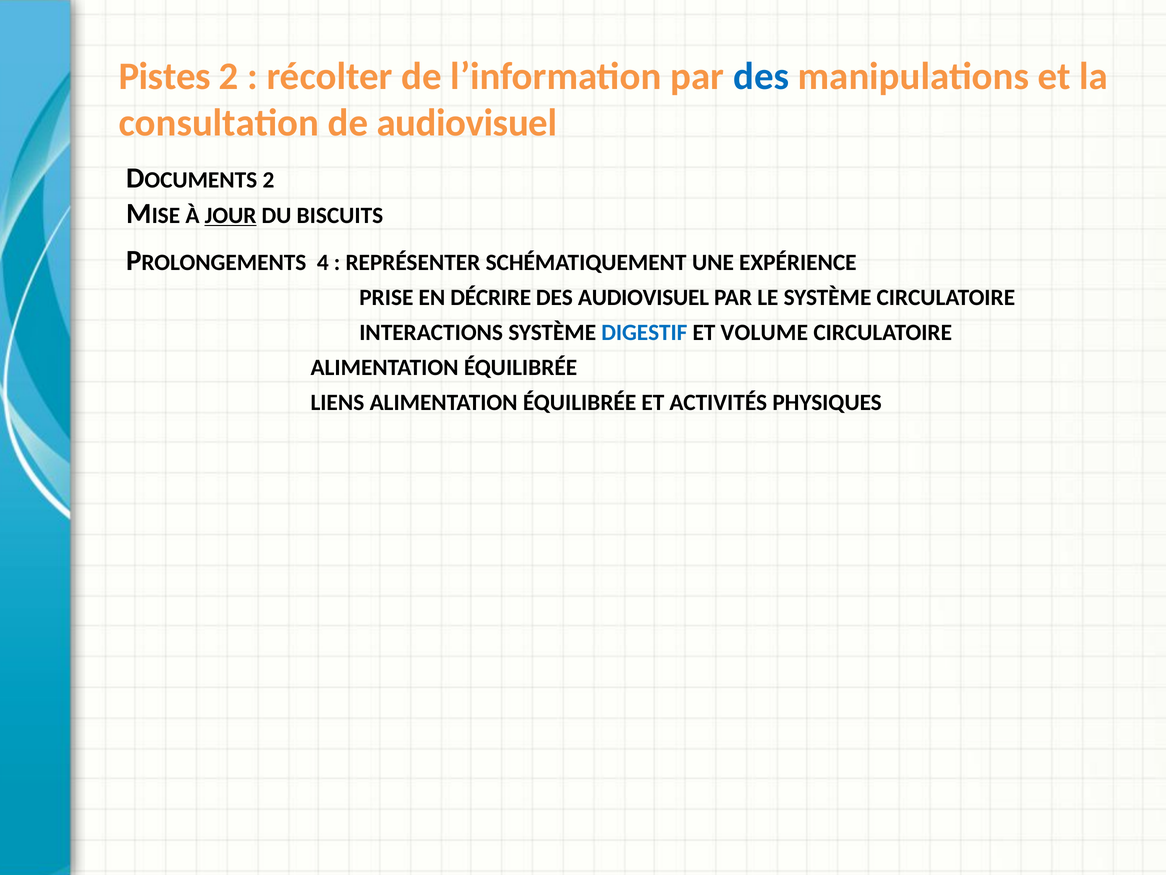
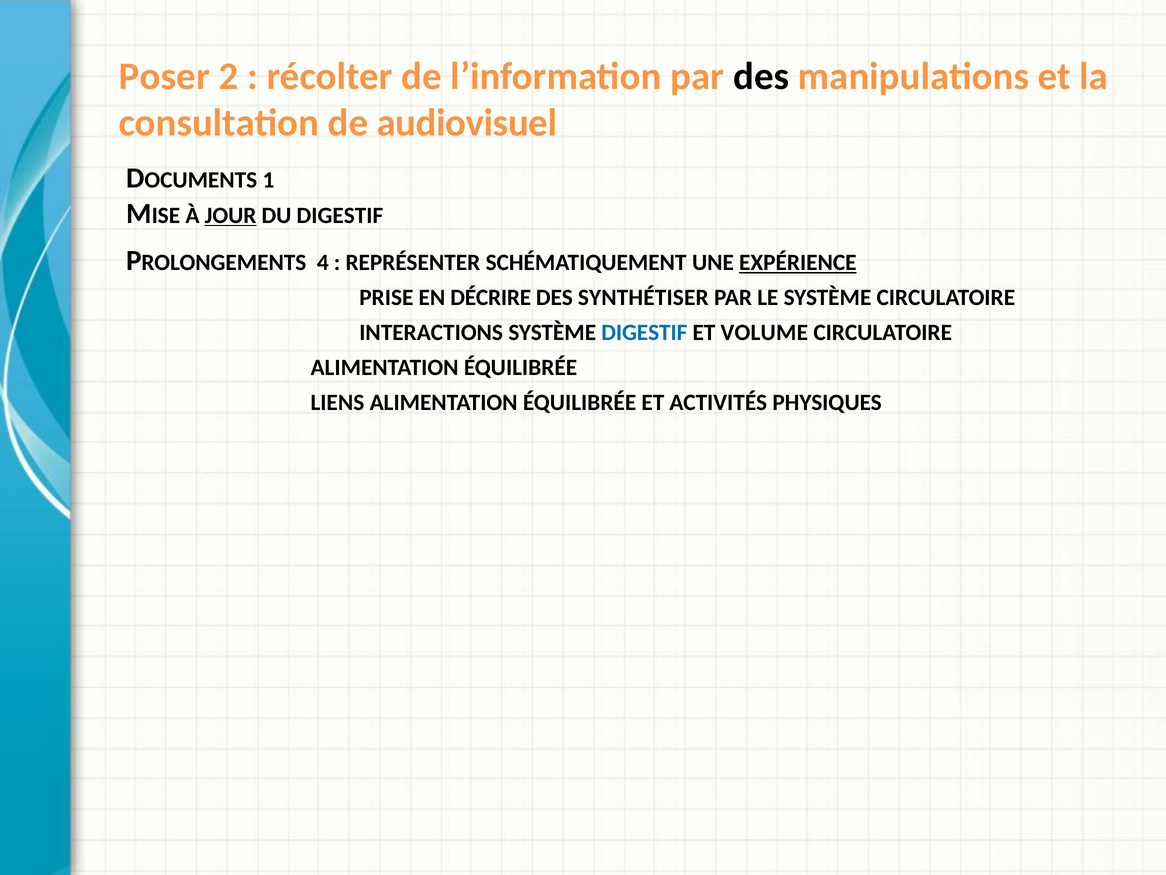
Pistes: Pistes -> Poser (164, 76)
des colour: blue -> black (761, 76)
2: 2 -> 1 (268, 180)
DU BISCUITS: BISCUITS -> DIGESTIF (340, 215)
EXPÉRIENCE underline: none -> present (798, 262)
DES AUDIOVISUEL: AUDIOVISUEL -> SYNTHÉTISER (643, 297)
